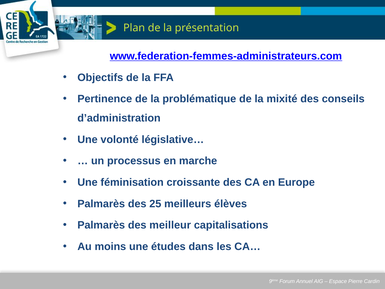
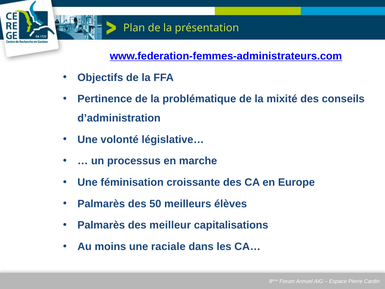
25: 25 -> 50 (155, 204)
études: études -> raciale (168, 246)
